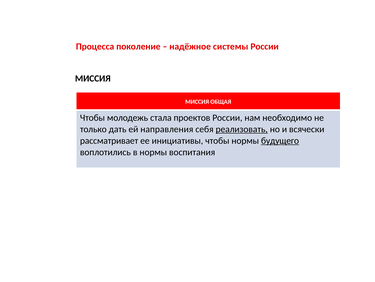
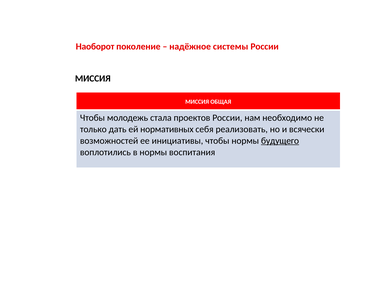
Процесса: Процесса -> Наоборот (95, 46)
направления: направления -> нормативных (167, 129)
реализовать underline: present -> none (242, 129)
рассматривает: рассматривает -> возможностей (109, 140)
